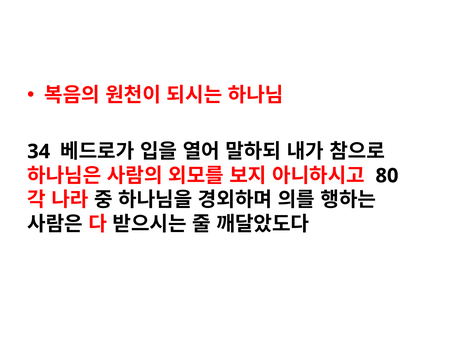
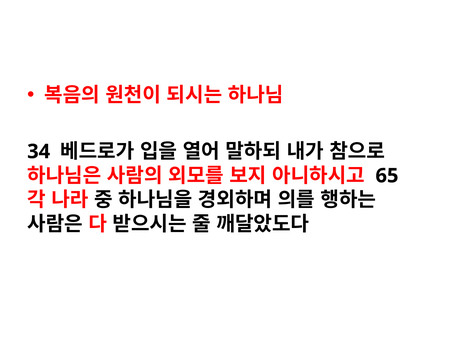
80: 80 -> 65 (387, 176)
